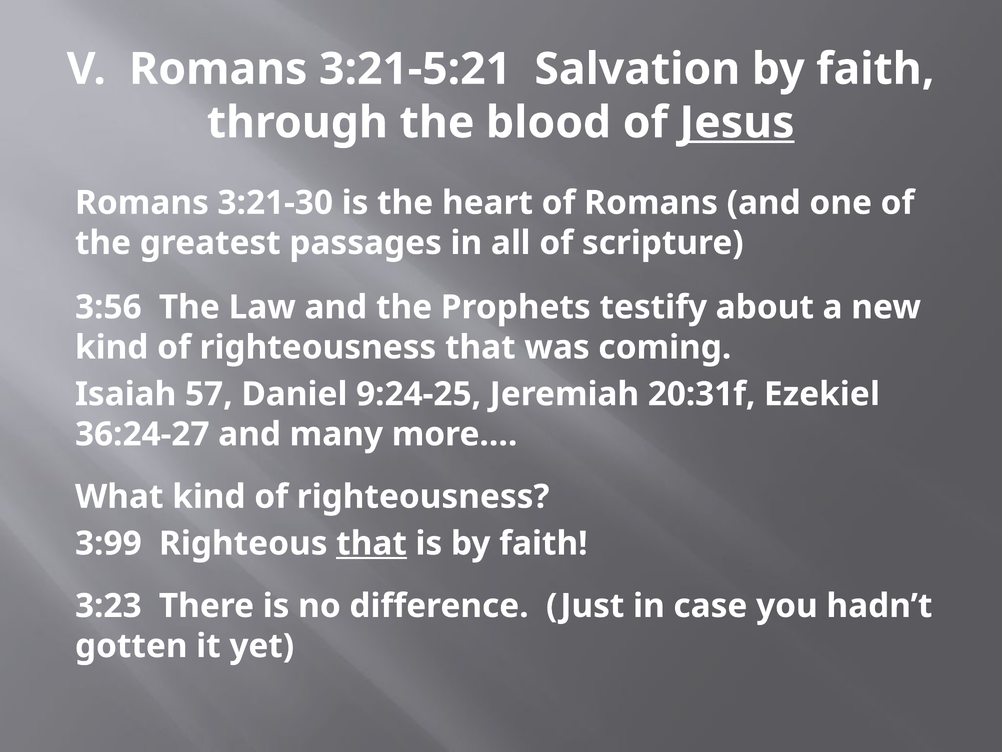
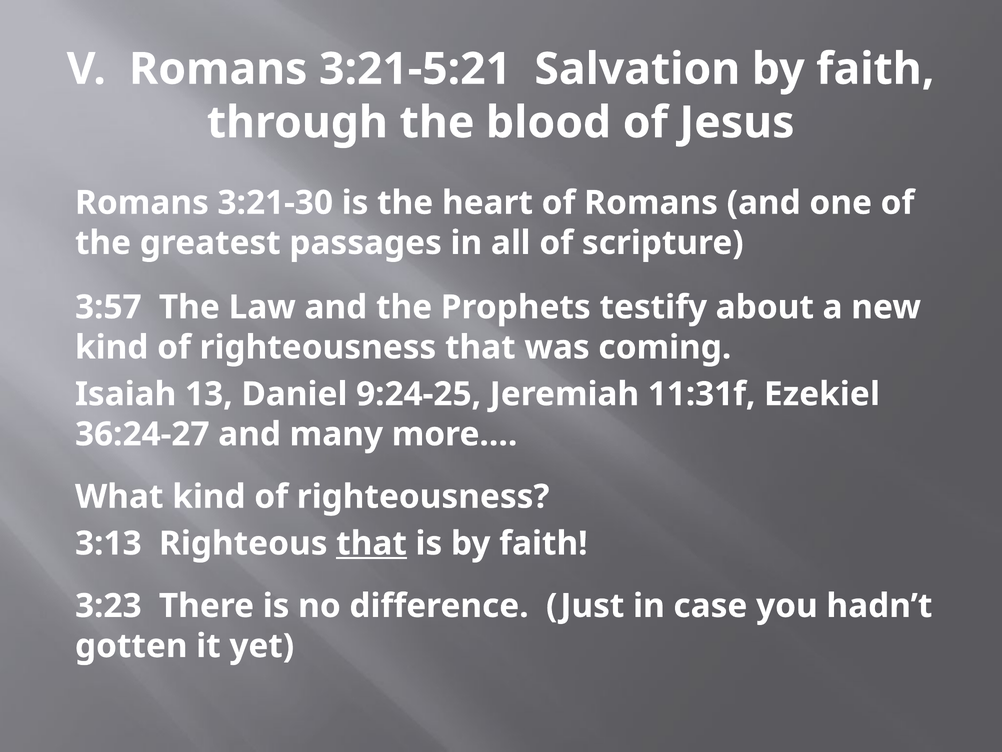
Jesus underline: present -> none (737, 123)
3:56: 3:56 -> 3:57 (108, 307)
57: 57 -> 13 (209, 394)
20:31f: 20:31f -> 11:31f (702, 394)
3:99: 3:99 -> 3:13 (108, 543)
